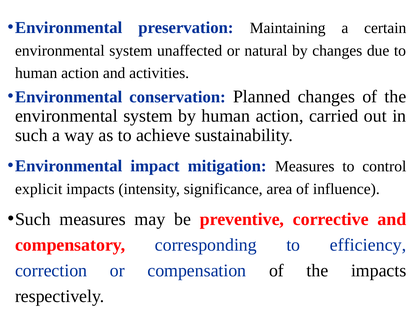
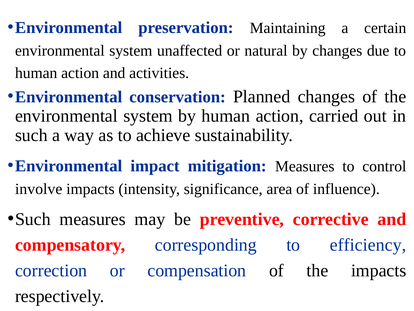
explicit: explicit -> involve (39, 189)
